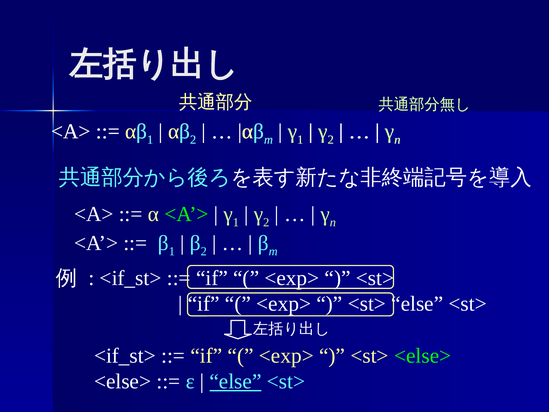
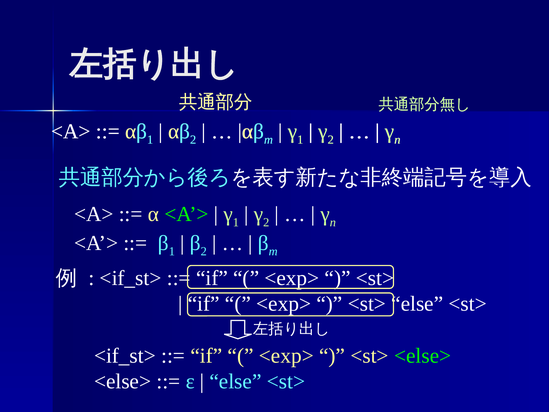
else underline: present -> none (235, 381)
